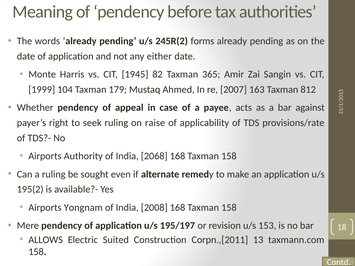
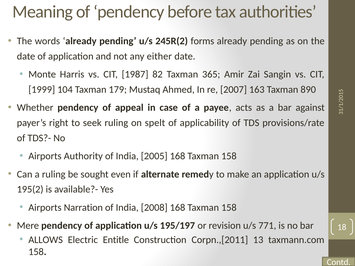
1945: 1945 -> 1987 (135, 74)
812: 812 -> 890 (308, 90)
raise: raise -> spelt (155, 123)
2068: 2068 -> 2005 (154, 156)
Yongnam: Yongnam -> Narration (83, 208)
153: 153 -> 771 (267, 226)
Suited: Suited -> Entitle (116, 240)
